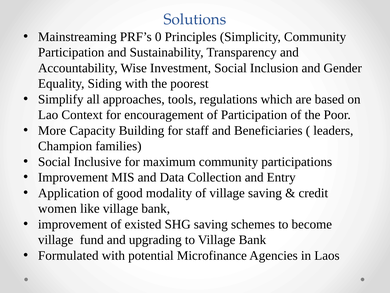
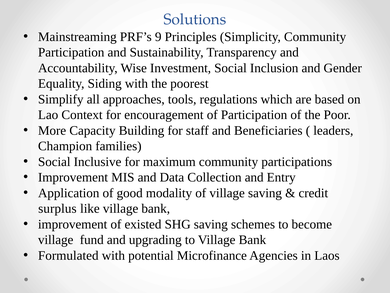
0: 0 -> 9 (158, 37)
women: women -> surplus (57, 208)
